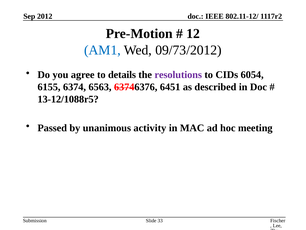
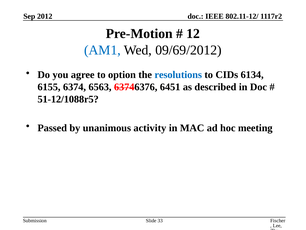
09/73/2012: 09/73/2012 -> 09/69/2012 (189, 50)
details: details -> option (122, 75)
resolutions colour: purple -> blue (178, 75)
6054: 6054 -> 6134 (252, 75)
13-12/1088r5: 13-12/1088r5 -> 51-12/1088r5 (68, 99)
